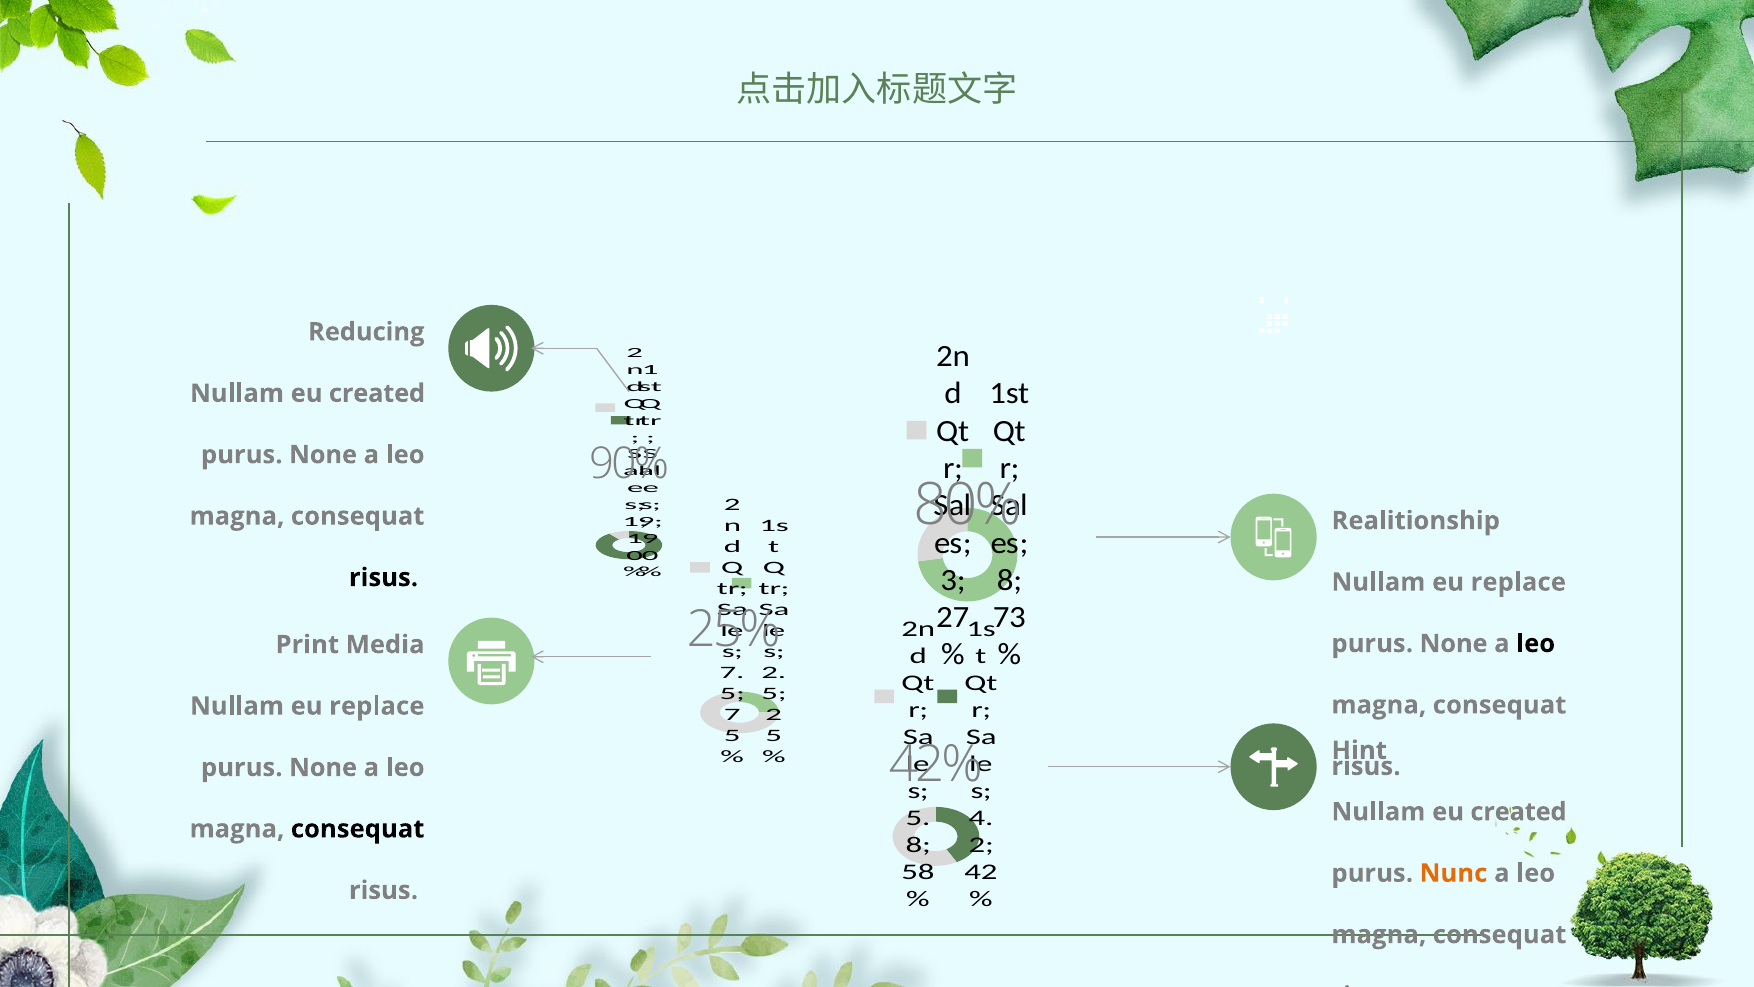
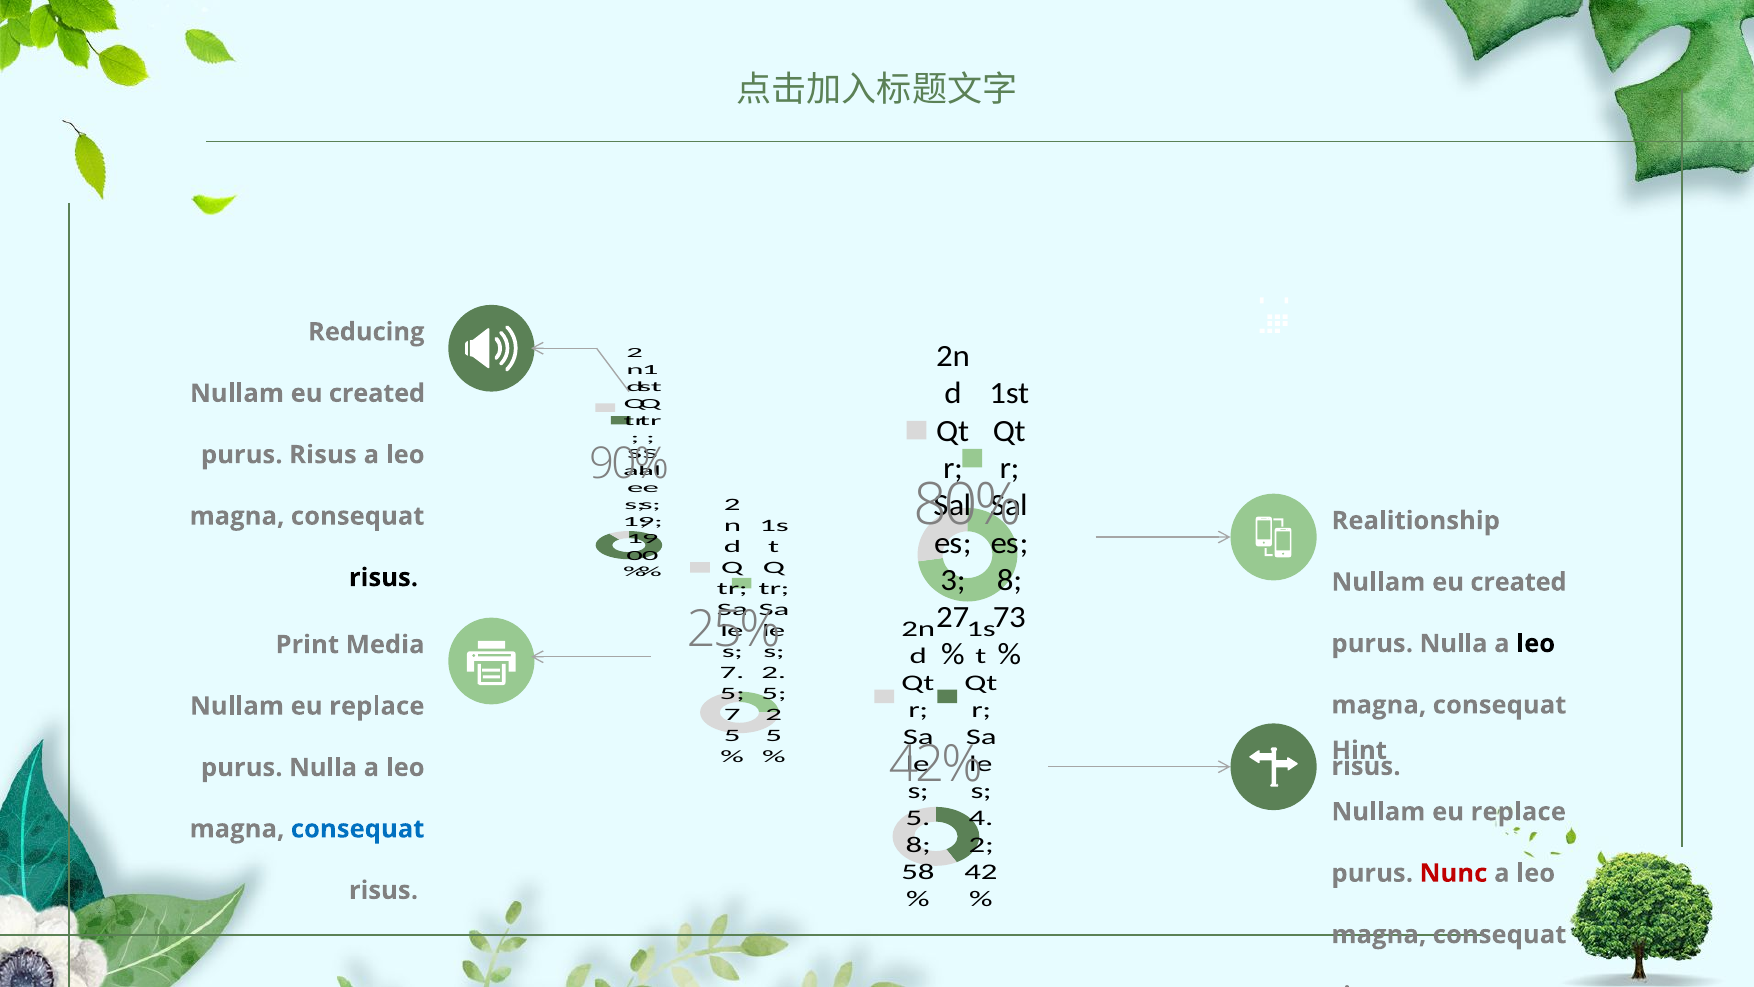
None: None -> Risus (323, 455)
replace: replace -> created (1518, 582)
None: None -> Nulla (1454, 644)
None: None -> Nulla (323, 768)
created: created -> replace (1518, 812)
consequat colour: black -> blue (358, 829)
Nunc colour: orange -> red (1453, 873)
